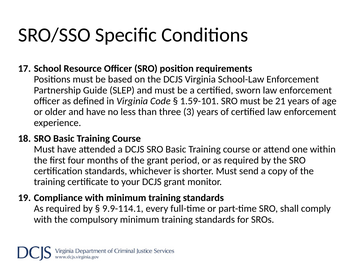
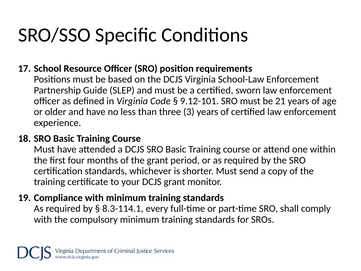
1.59-101: 1.59-101 -> 9.12-101 (199, 101)
9.9-114.1: 9.9-114.1 -> 8.3-114.1 (123, 208)
